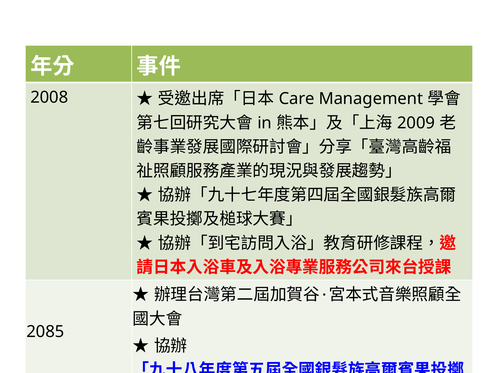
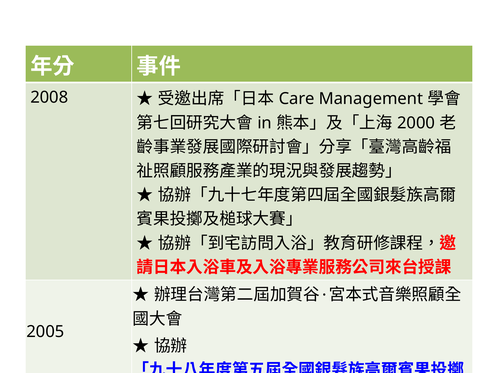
2009: 2009 -> 2000 (416, 123)
2085: 2085 -> 2005 (45, 331)
